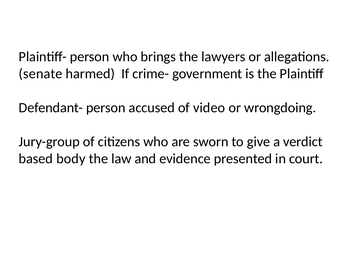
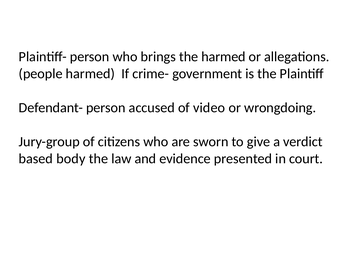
the lawyers: lawyers -> harmed (224, 57)
senate: senate -> people (41, 74)
